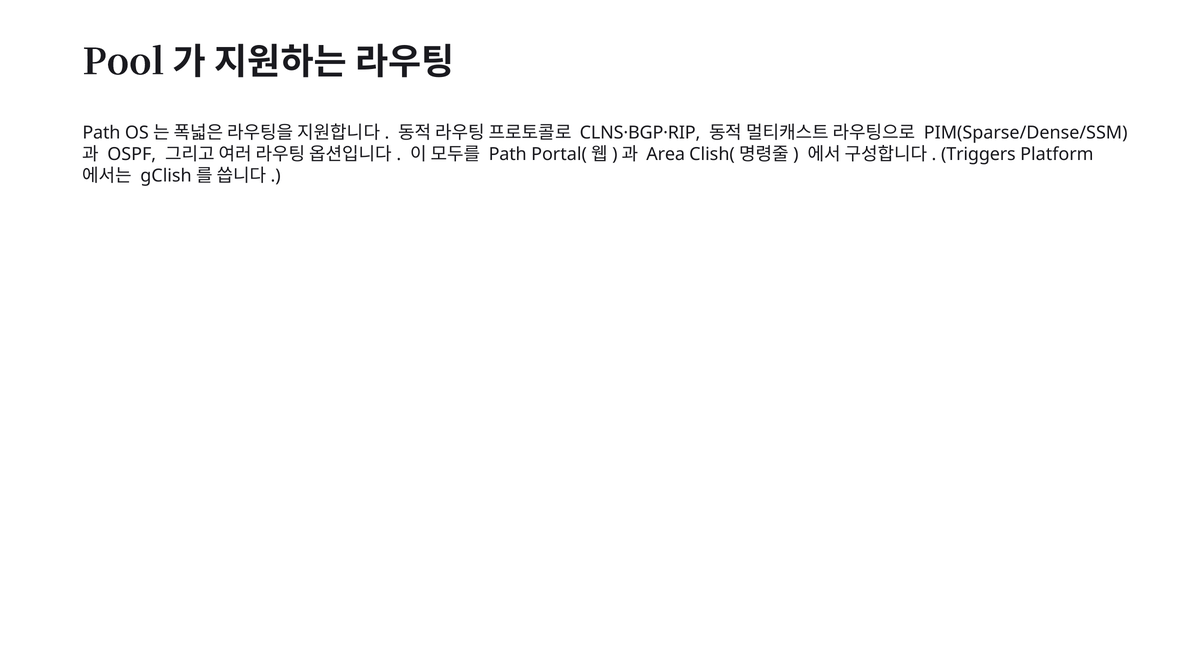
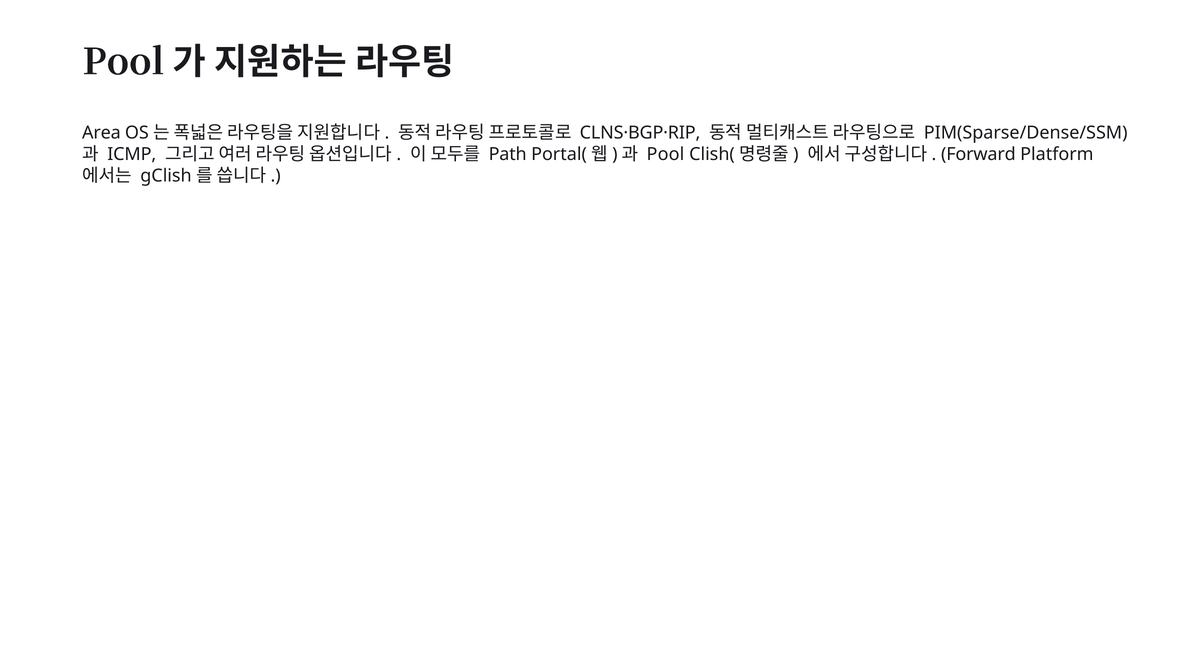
Path: Path -> Area (101, 133)
OSPF: OSPF -> ICMP (132, 154)
Area: Area -> Pool (665, 154)
Triggers: Triggers -> Forward (978, 154)
